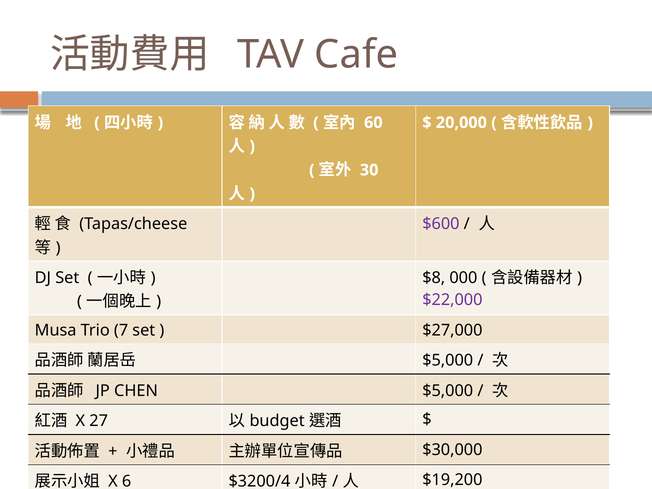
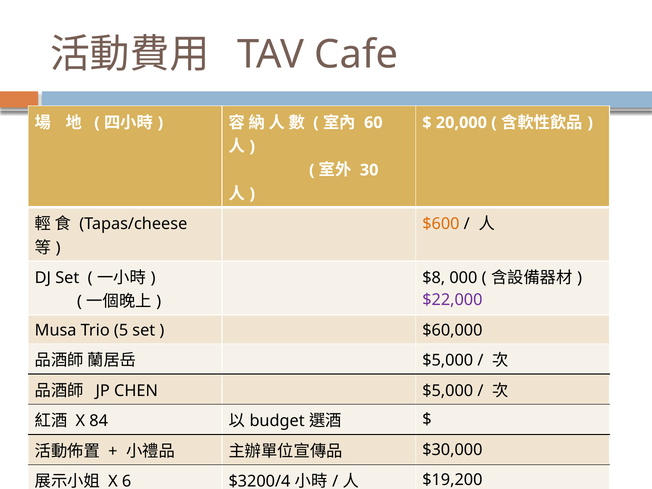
$600 colour: purple -> orange (441, 224)
7: 7 -> 5 (121, 330)
$27,000: $27,000 -> $60,000 (452, 330)
27: 27 -> 84 (99, 421)
